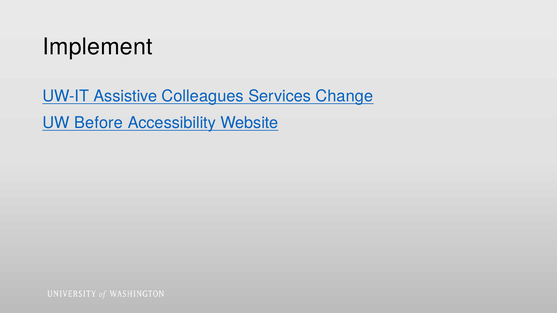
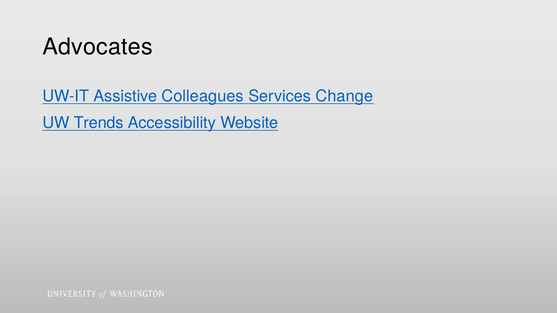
Implement: Implement -> Advocates (98, 47)
Before: Before -> Trends (99, 123)
